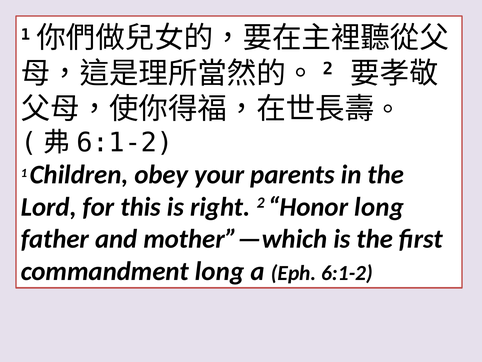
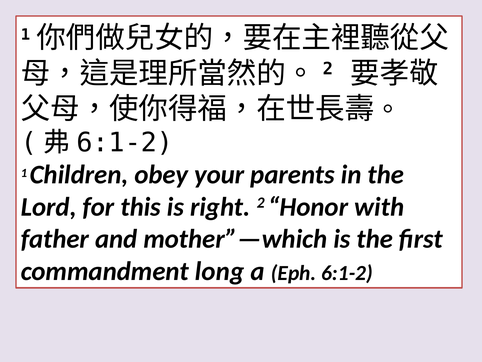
Honor long: long -> with (379, 207)
